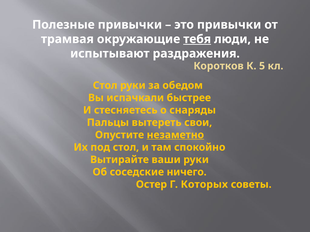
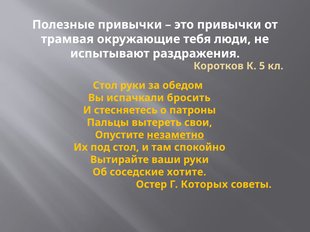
тебя underline: present -> none (197, 39)
быстрее: быстрее -> бросить (189, 98)
снаряды: снаряды -> патроны (193, 110)
ничего: ничего -> хотите (187, 172)
